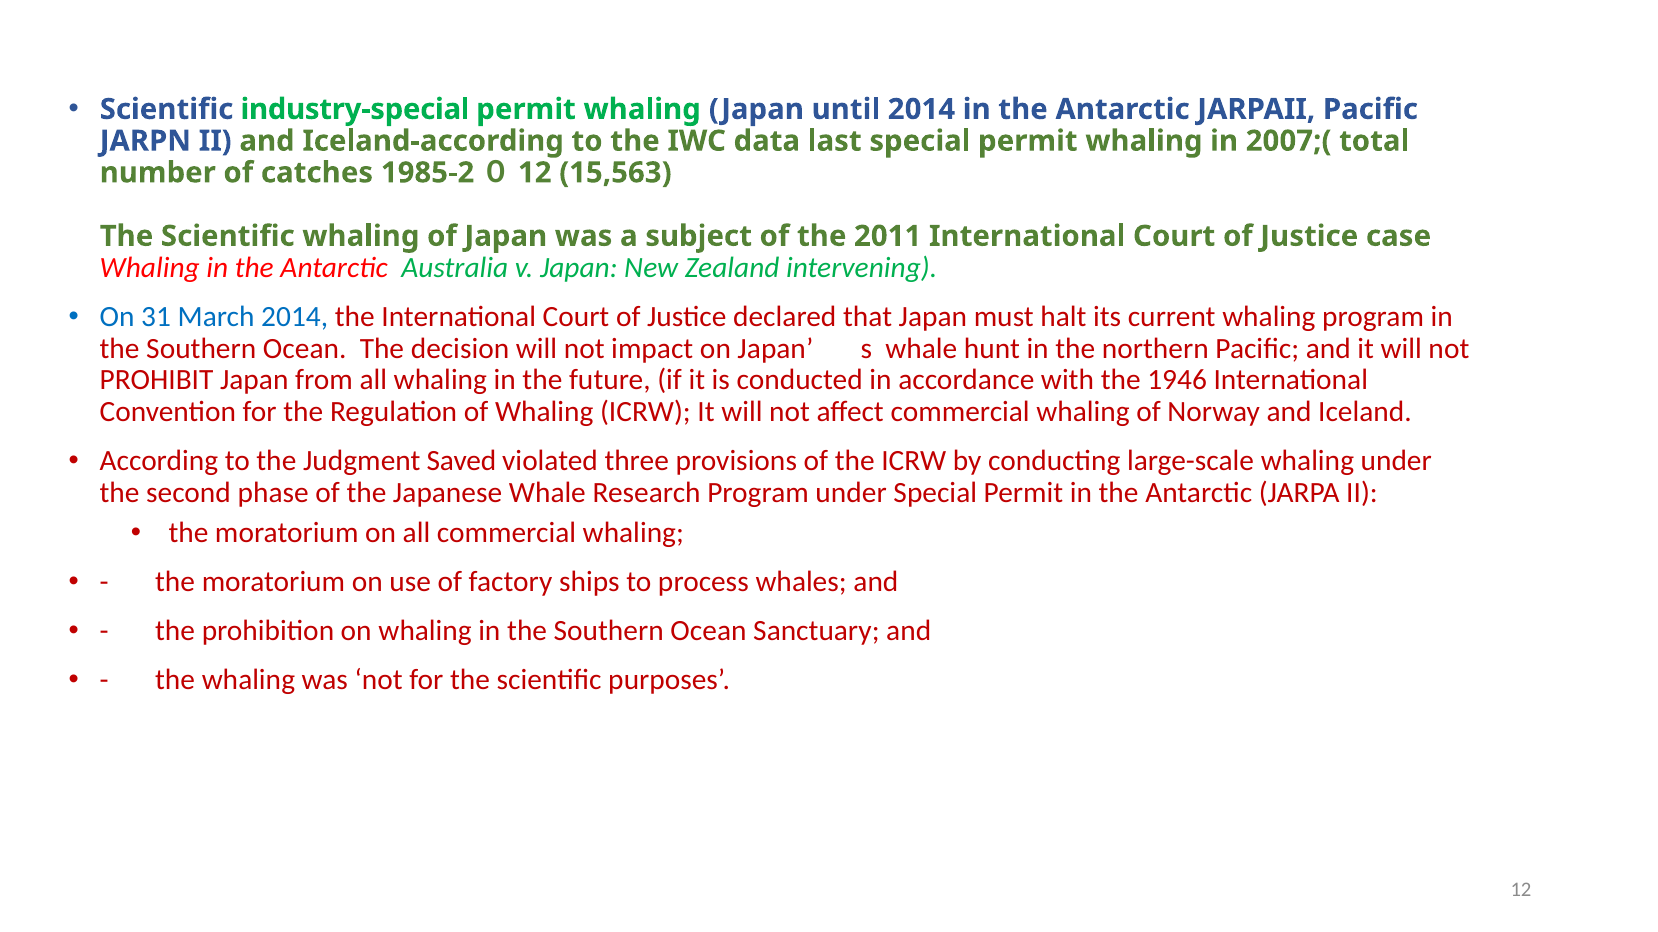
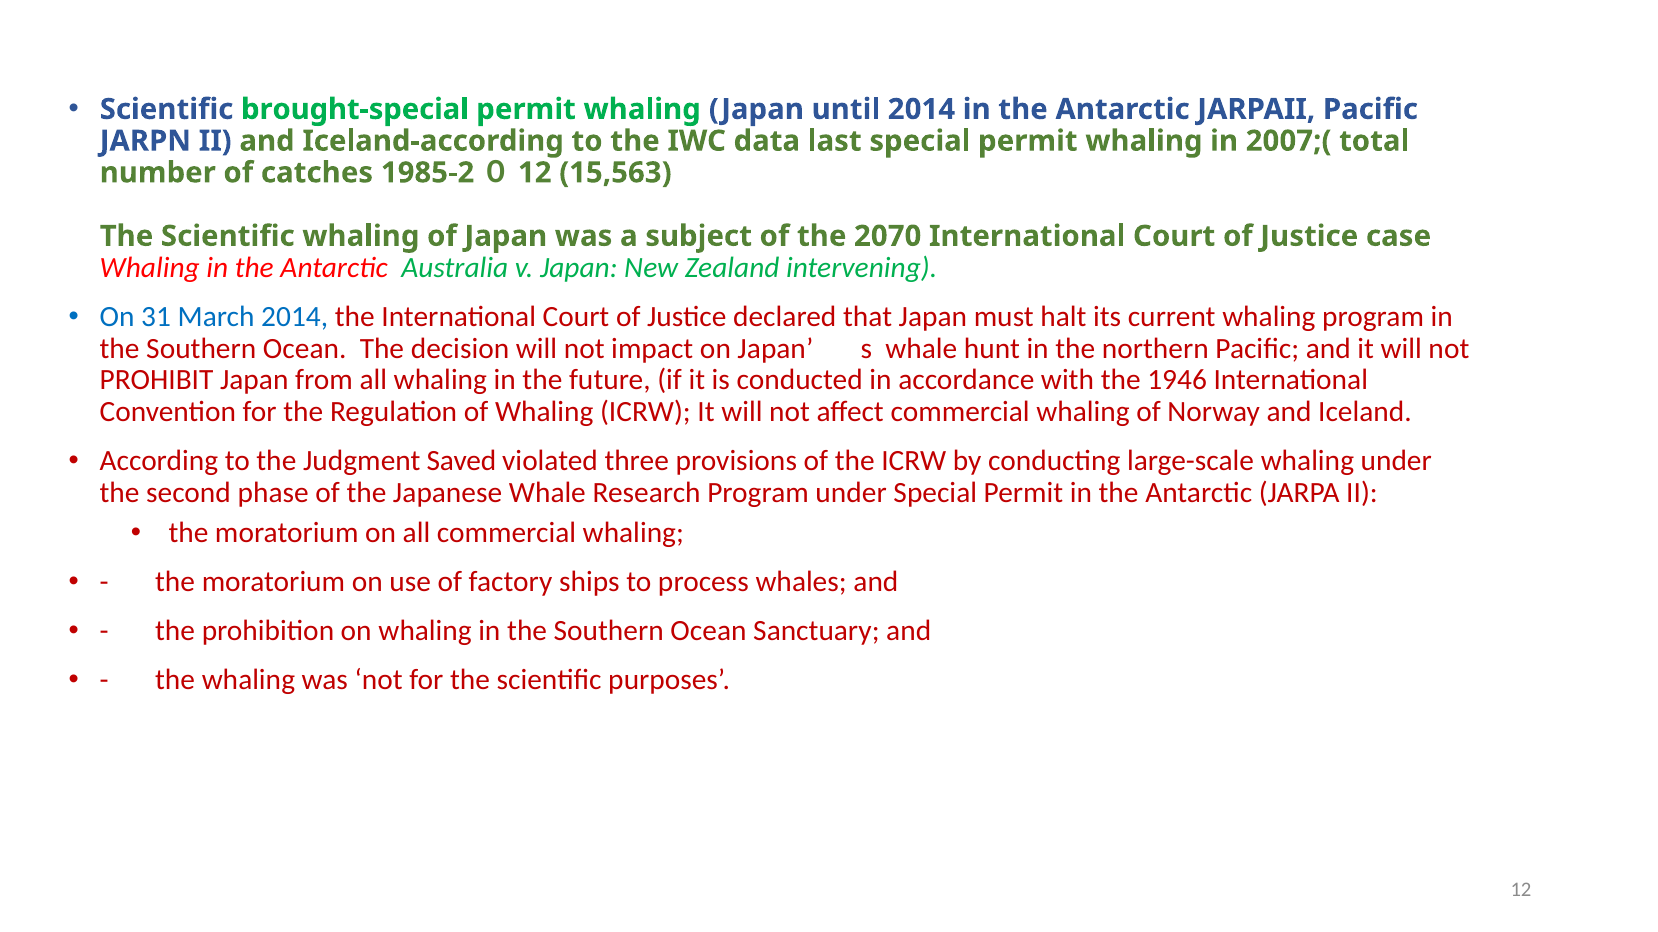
industry-special: industry-special -> brought-special (355, 109)
2011: 2011 -> 2070 (888, 236)
